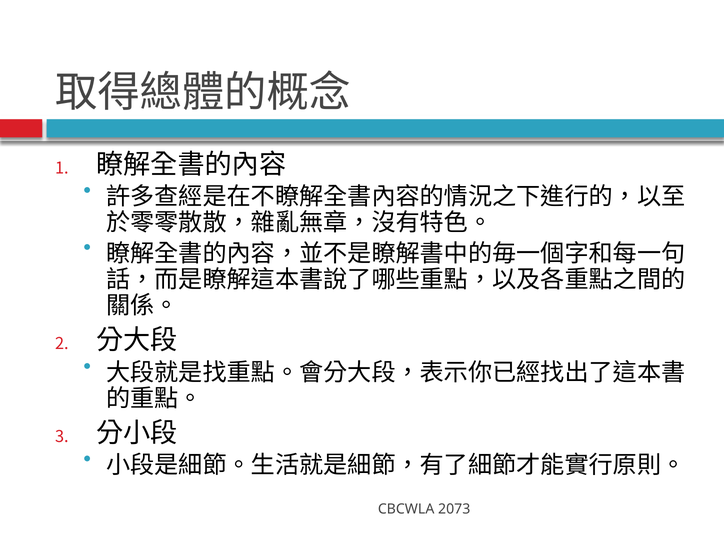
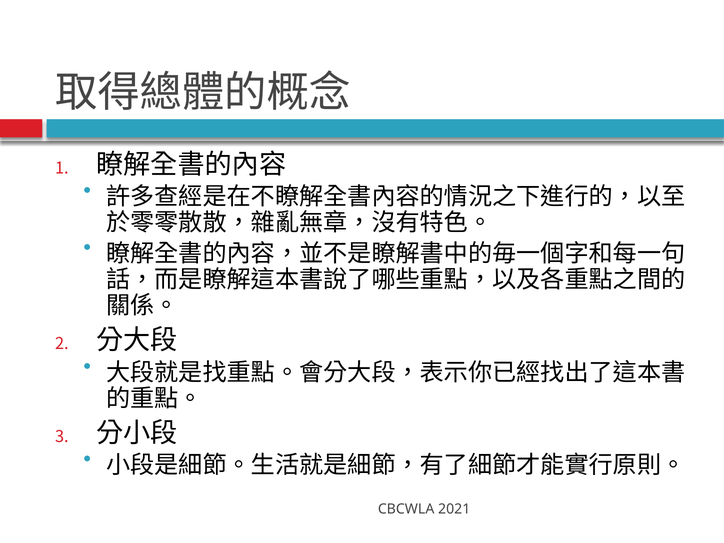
2073: 2073 -> 2021 (454, 509)
